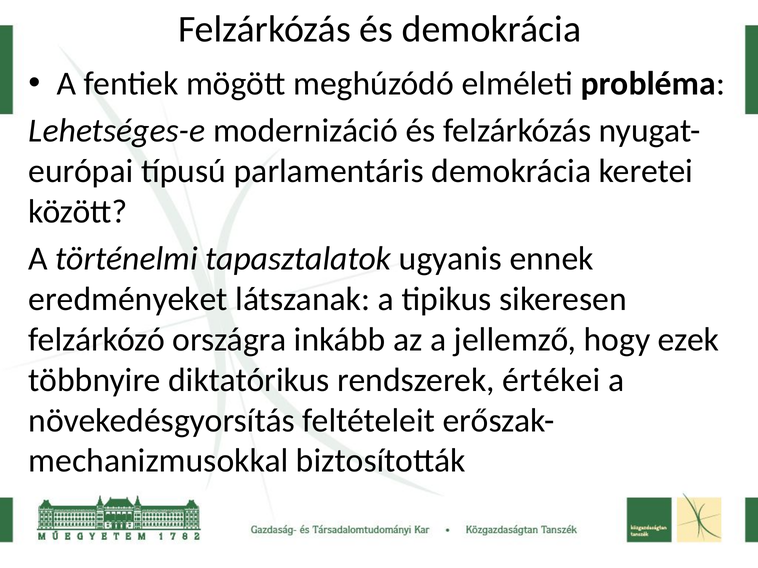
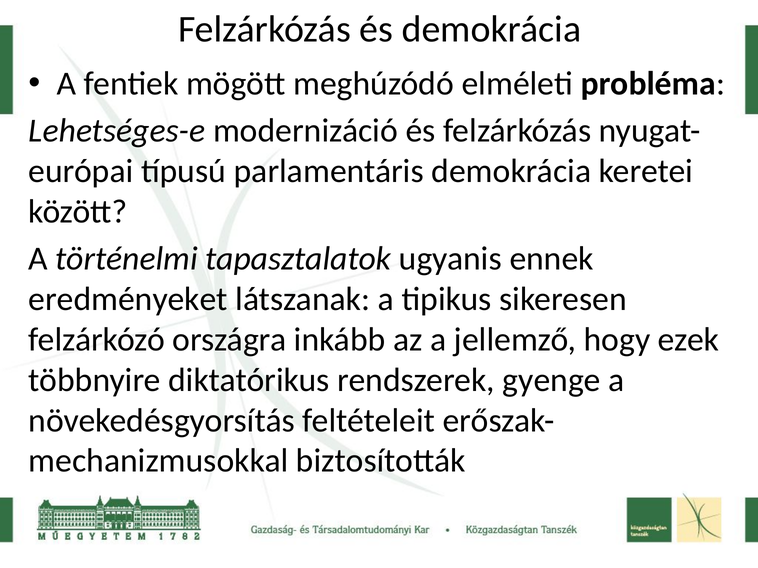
értékei: értékei -> gyenge (552, 380)
